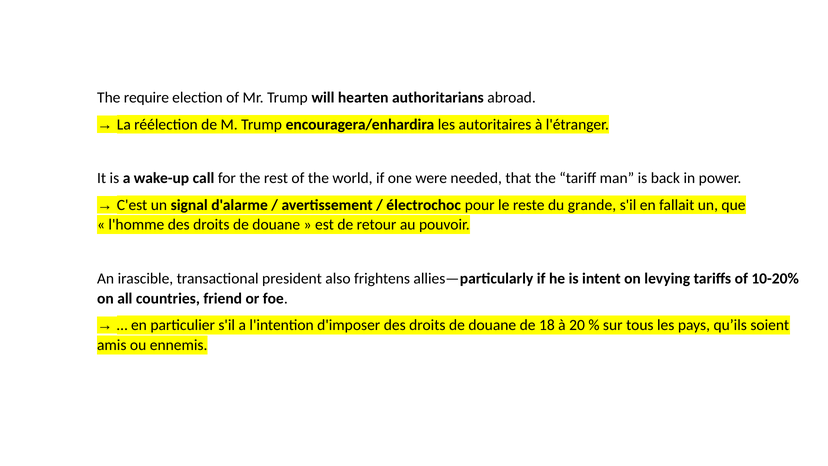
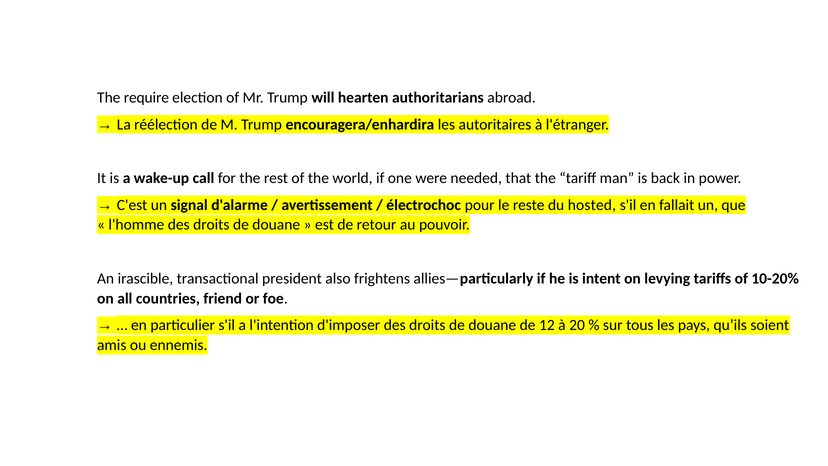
grande: grande -> hosted (592, 205)
18: 18 -> 12 (547, 325)
